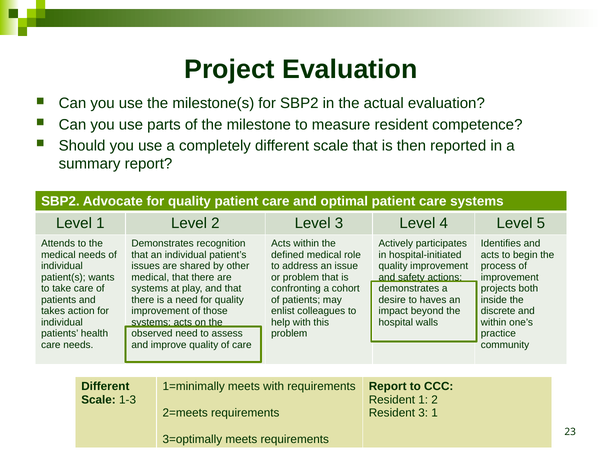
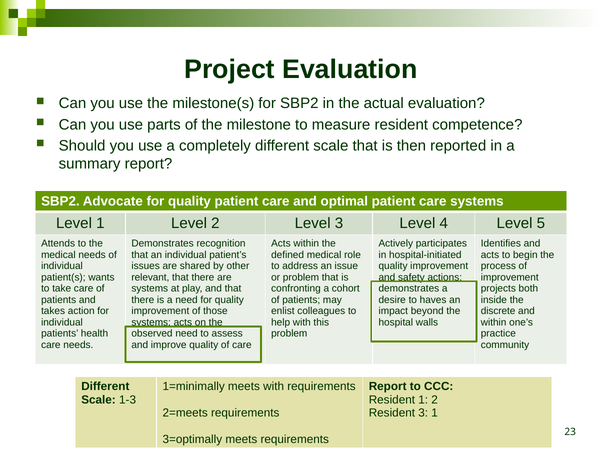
medical: medical -> relevant (150, 277)
